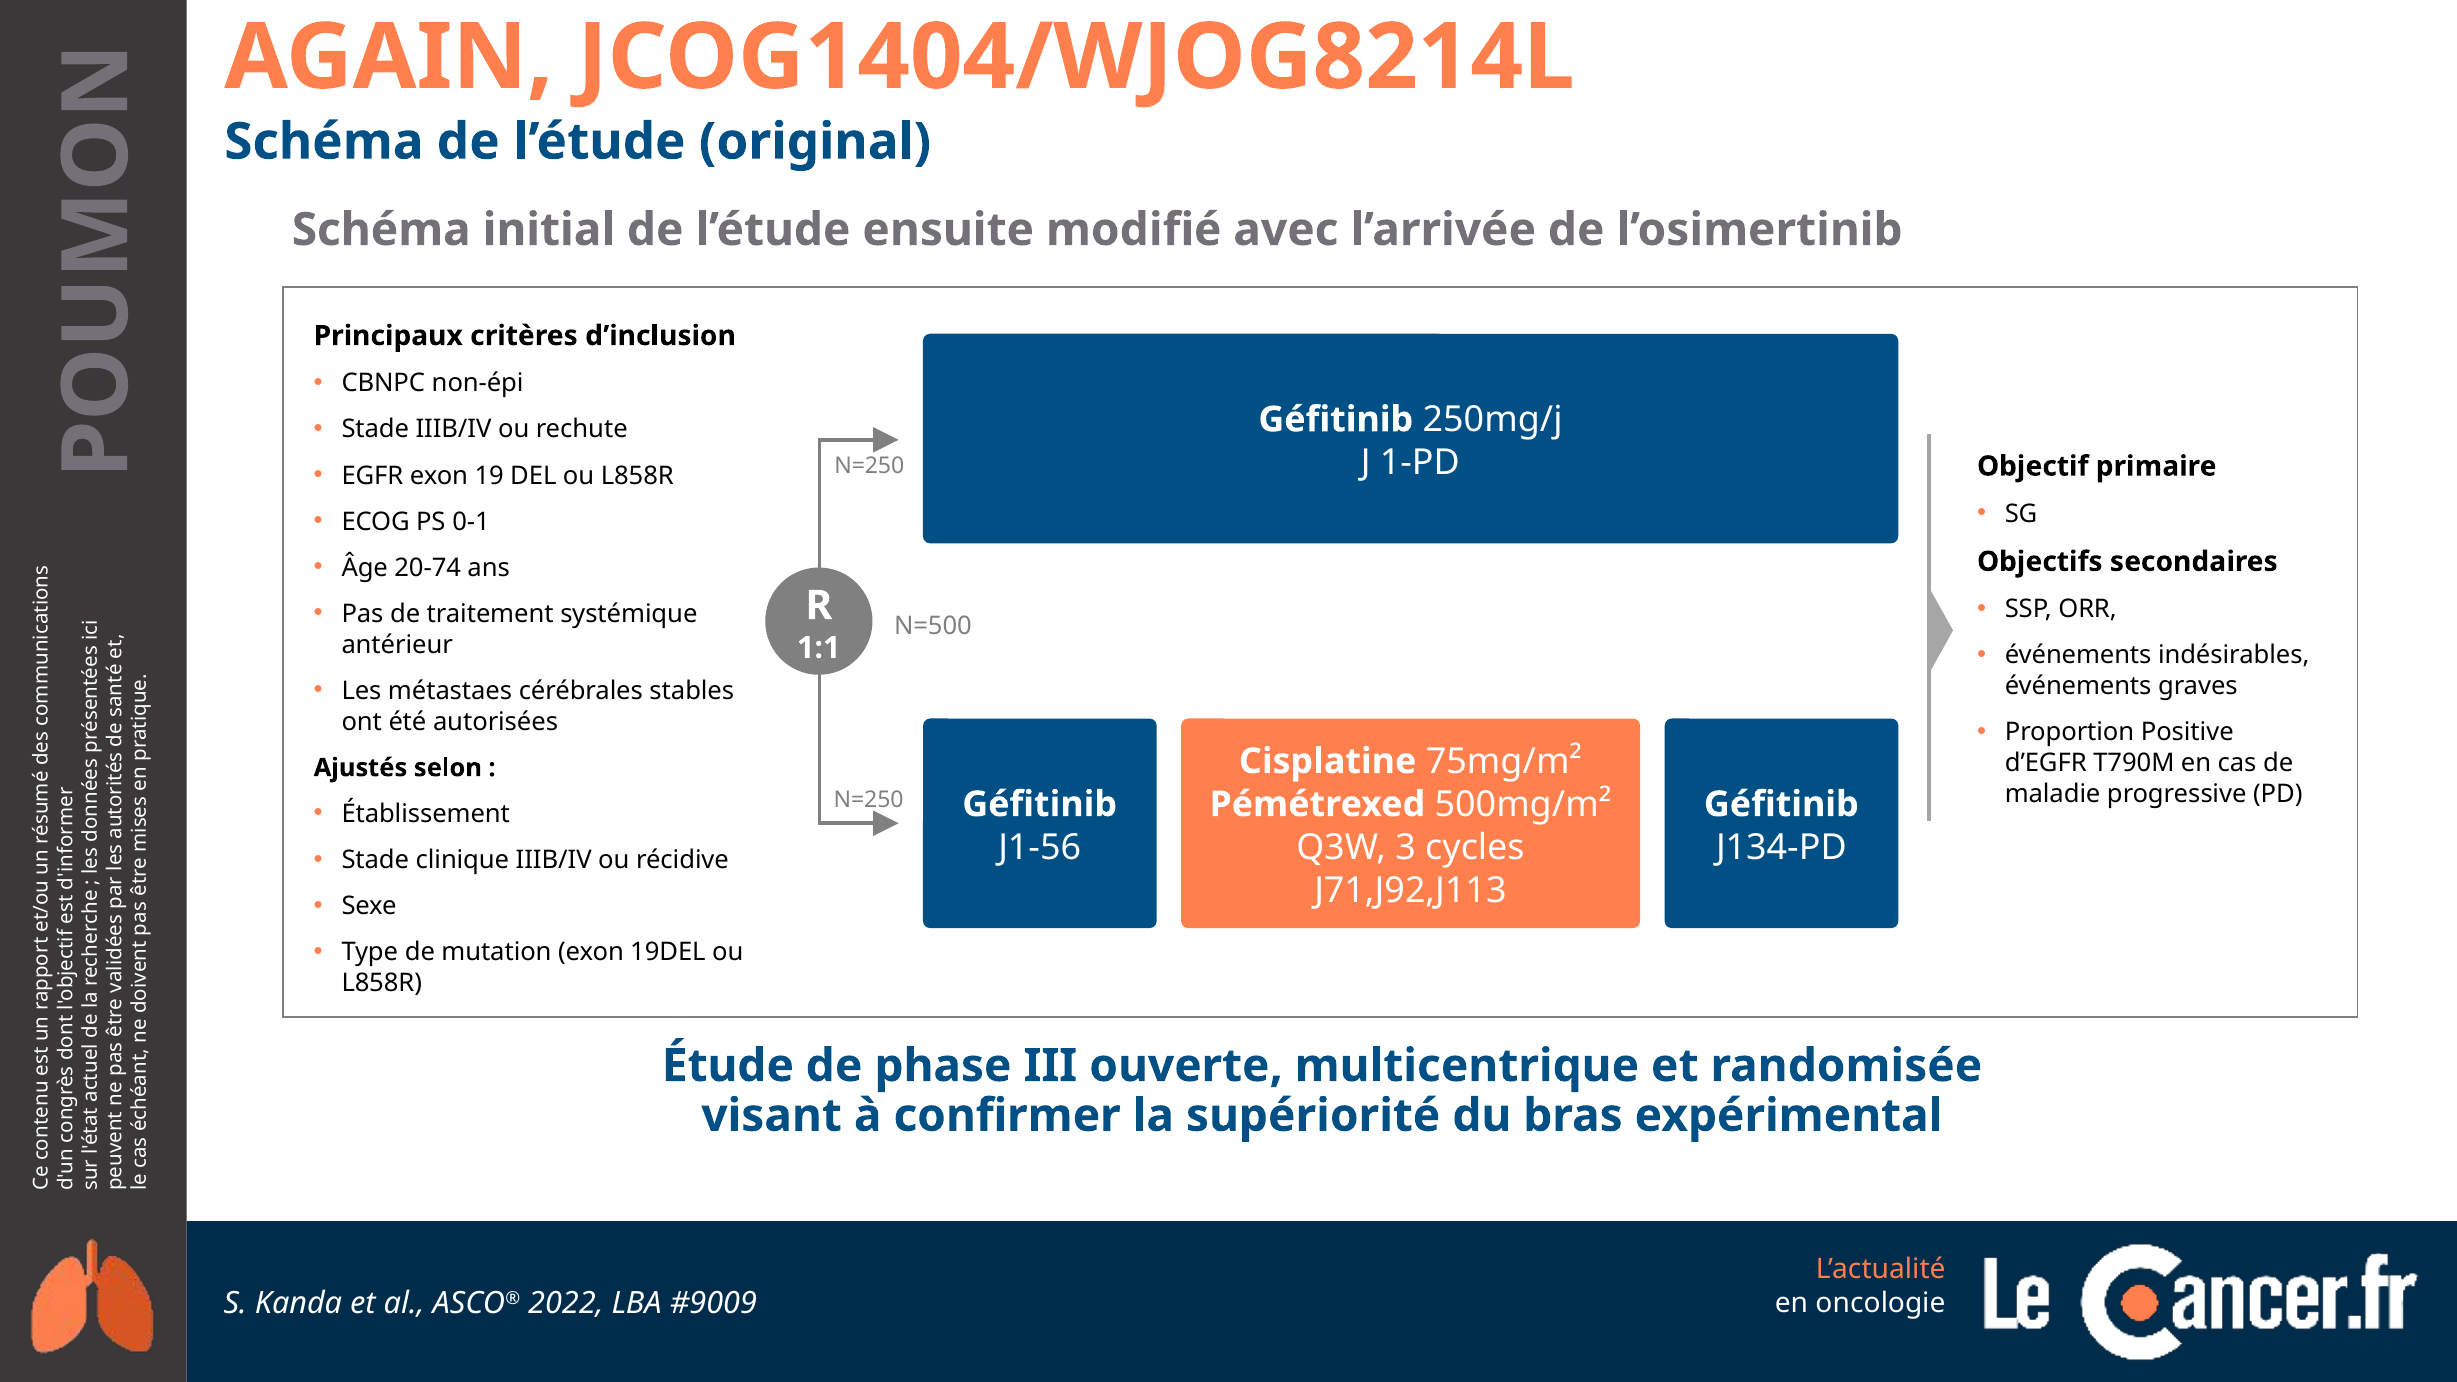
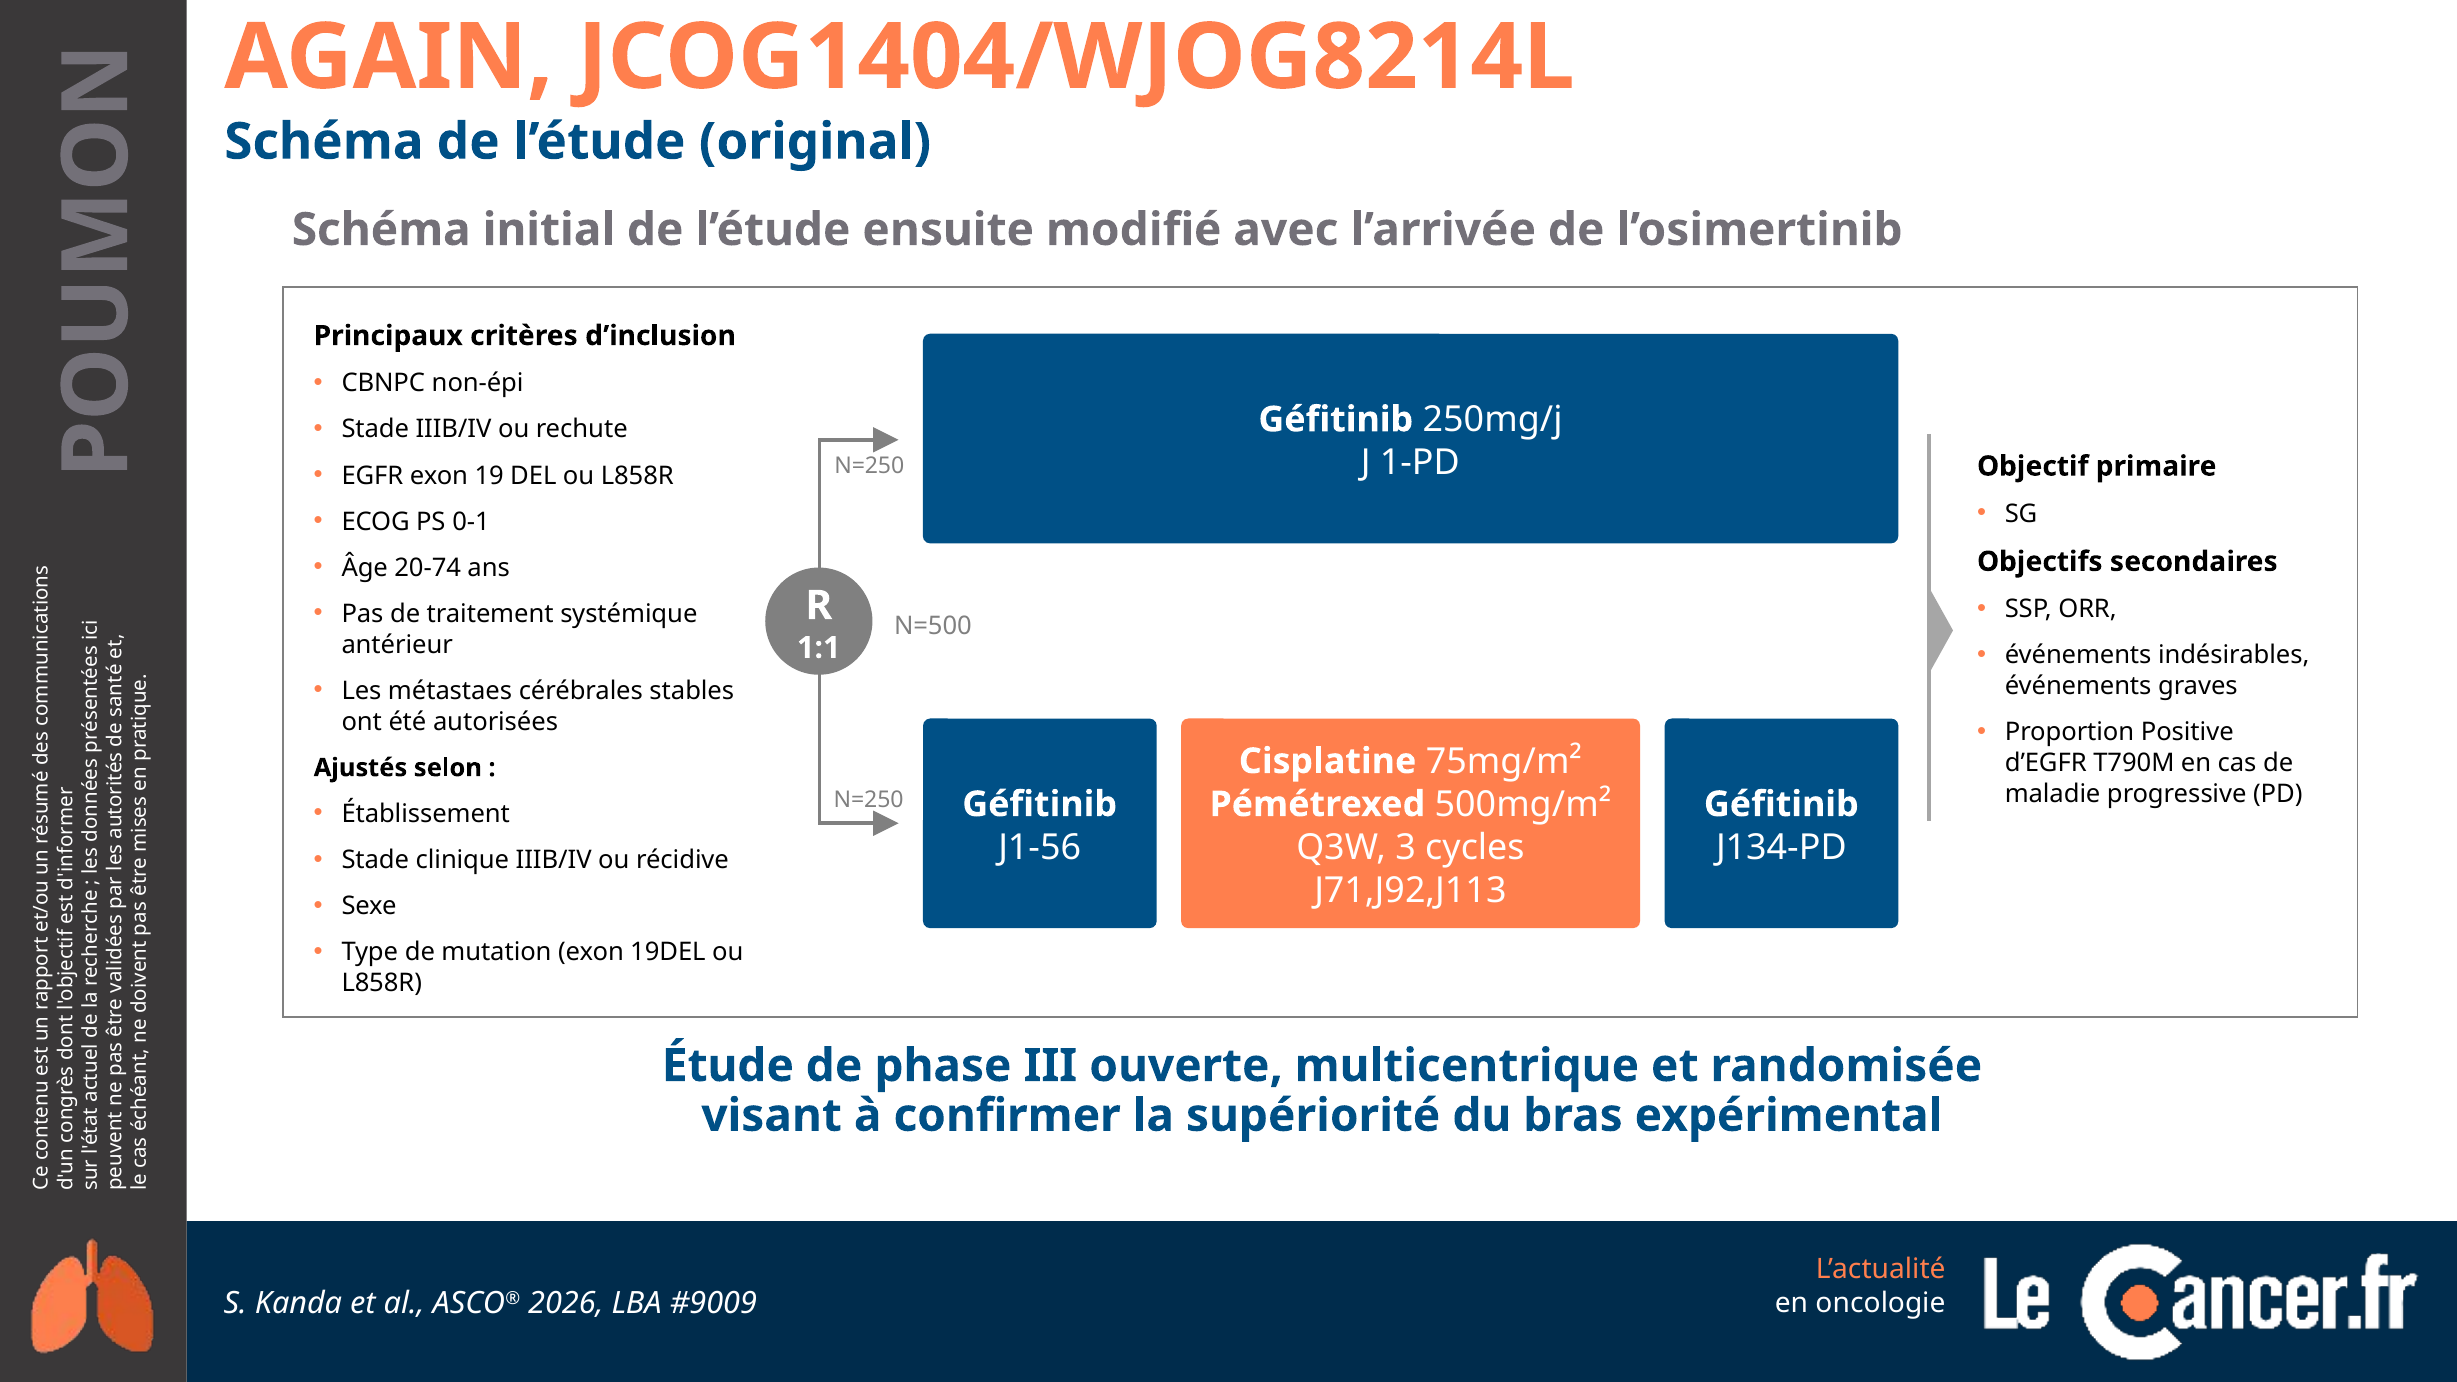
2022: 2022 -> 2026 (566, 1304)
